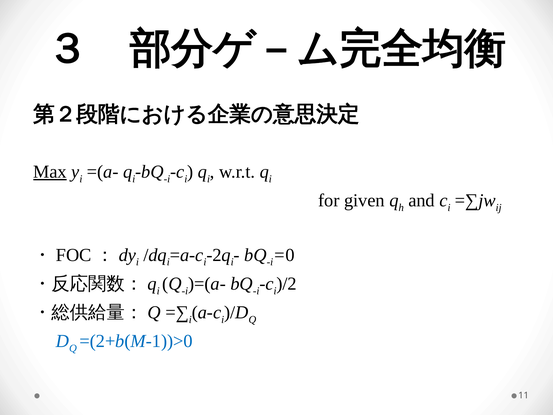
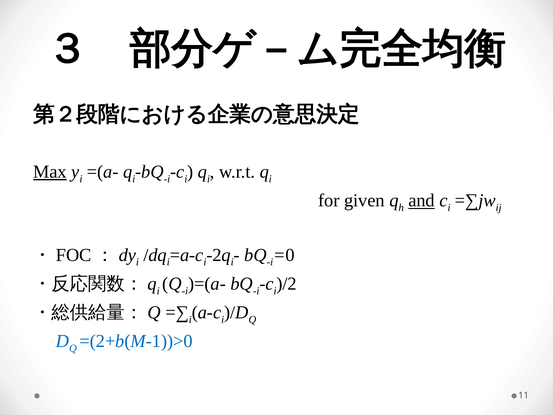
and underline: none -> present (422, 200)
